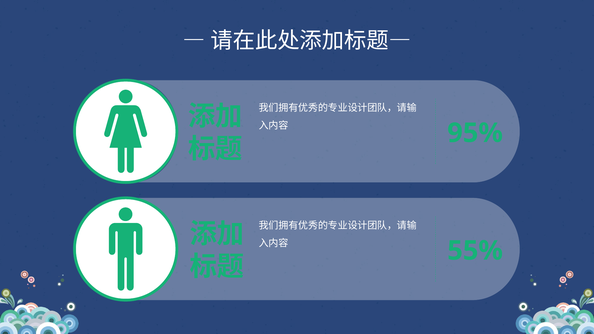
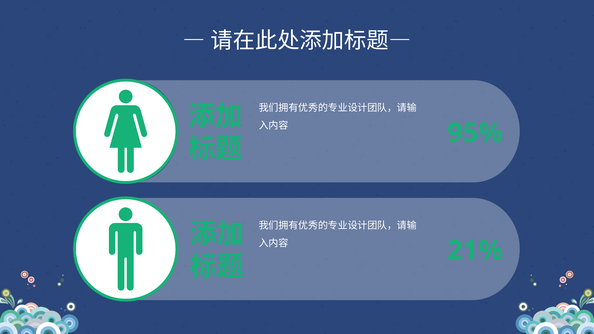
55%: 55% -> 21% (475, 251)
